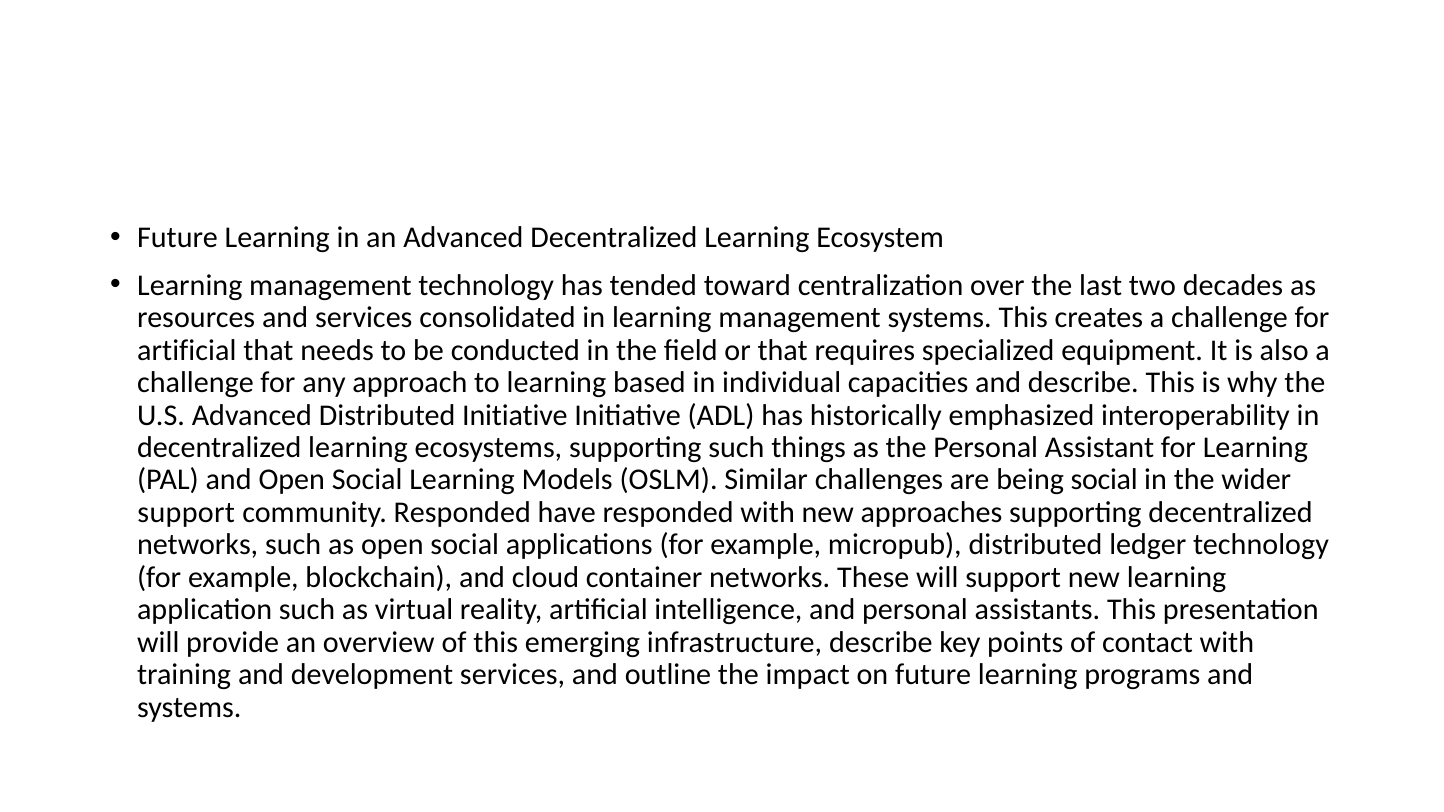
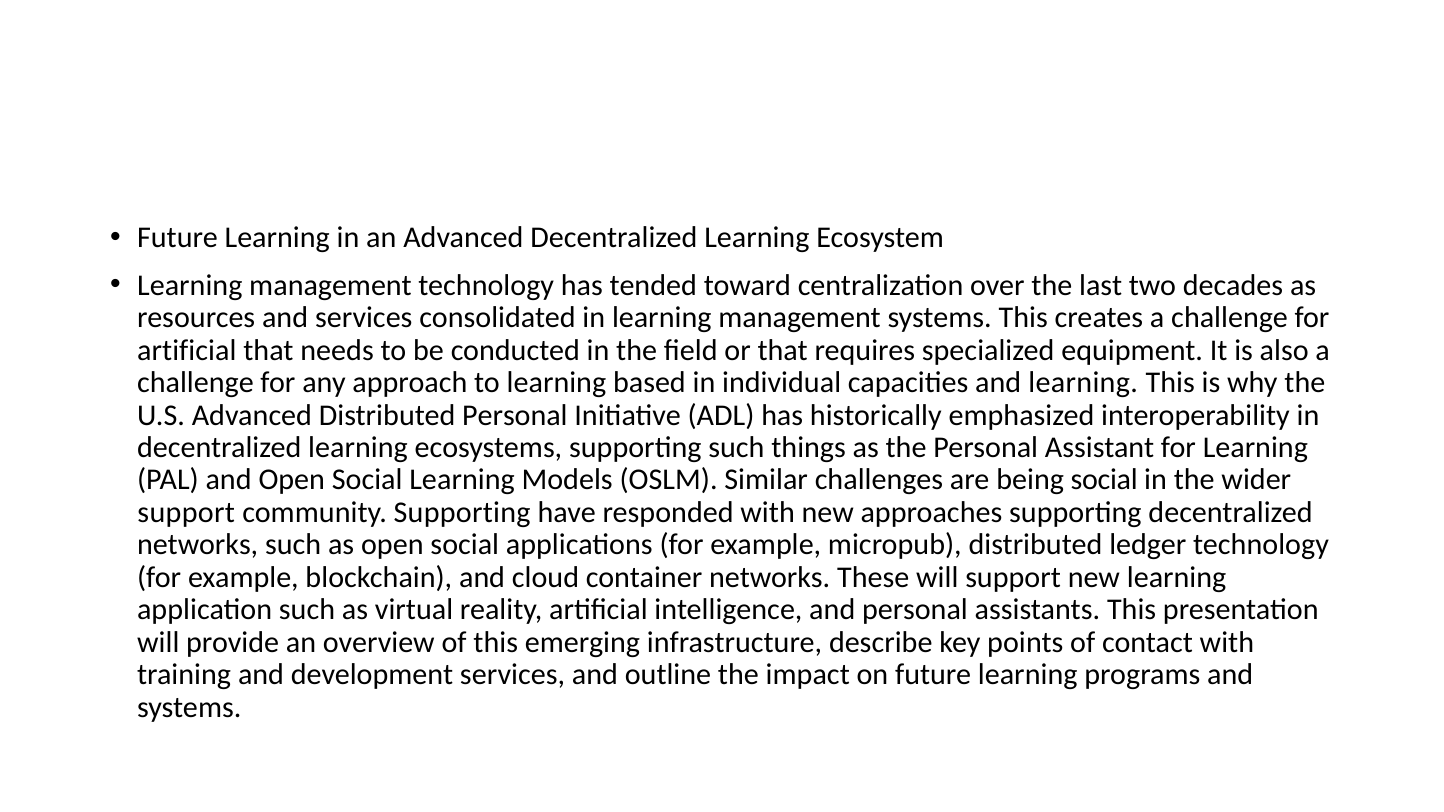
and describe: describe -> learning (1083, 383)
Distributed Initiative: Initiative -> Personal (515, 415)
community Responded: Responded -> Supporting (462, 513)
